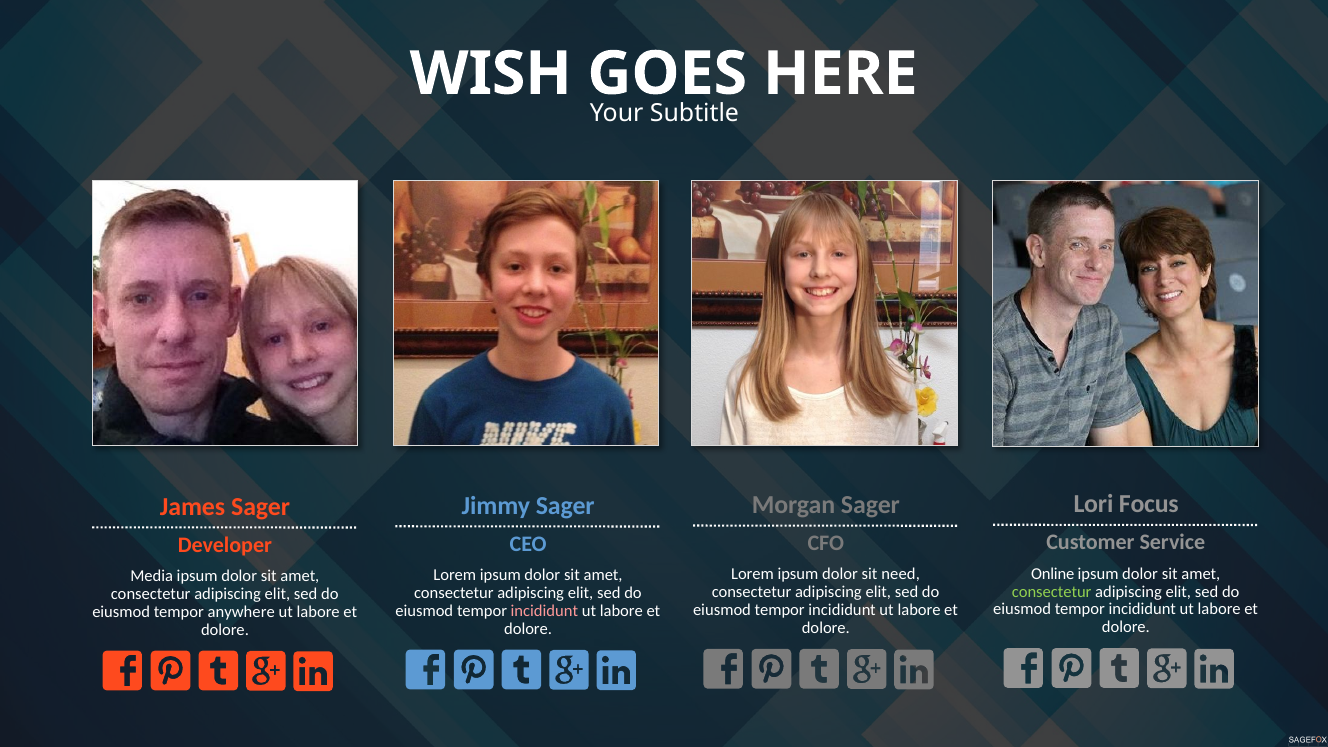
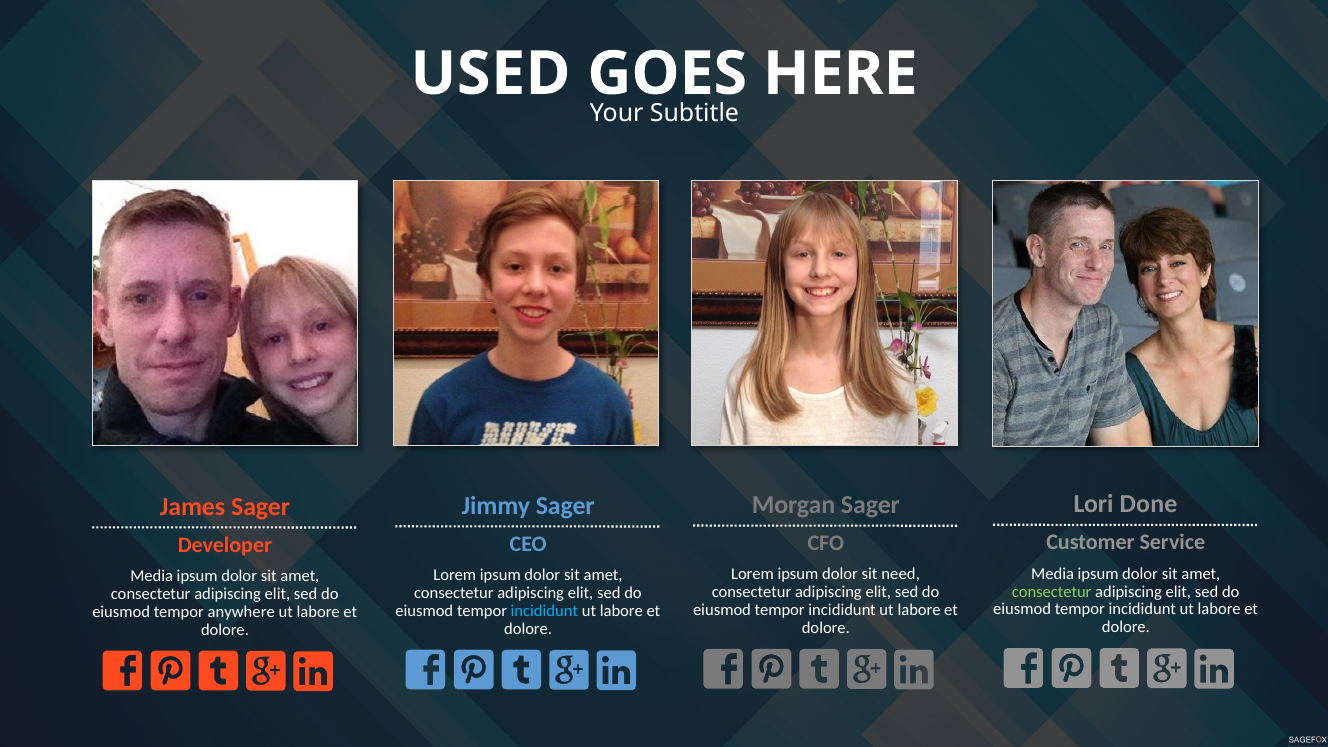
WISH: WISH -> USED (490, 74)
Focus: Focus -> Done (1149, 504)
Online: Online -> Media (1053, 574)
incididunt colour: pink -> light blue (544, 611)
